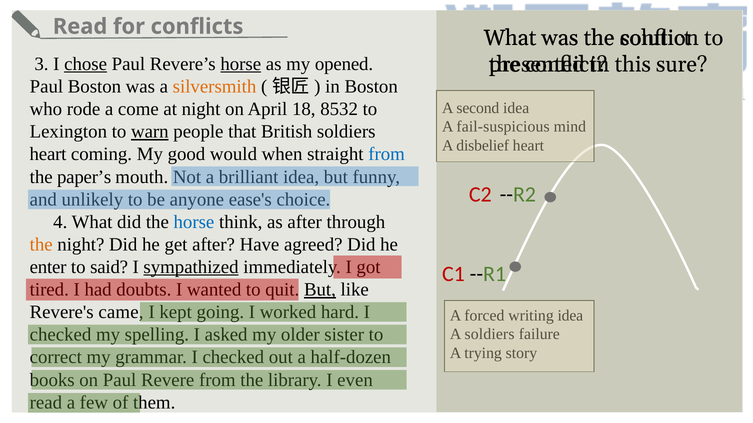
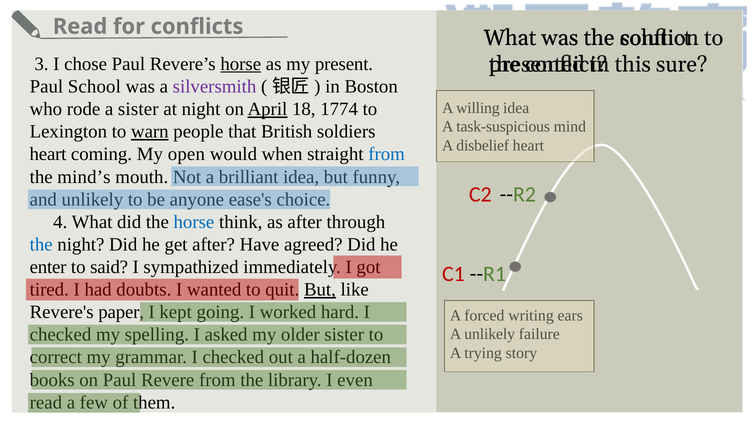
chose underline: present -> none (86, 64)
opened: opened -> present (344, 64)
Paul Boston: Boston -> School (94, 87)
silversmith colour: orange -> purple (215, 87)
a come: come -> sister (138, 109)
April underline: none -> present (267, 109)
8532: 8532 -> 1774 (339, 109)
second: second -> willing (478, 108)
fail-suspicious: fail-suspicious -> task-suspicious (503, 127)
good: good -> open (186, 154)
paper’s: paper’s -> mind’s (84, 177)
the colour: orange -> blue (41, 245)
sympathized underline: present -> none (191, 267)
came: came -> paper (121, 313)
writing idea: idea -> ears (570, 316)
A soldiers: soldiers -> unlikely (490, 335)
